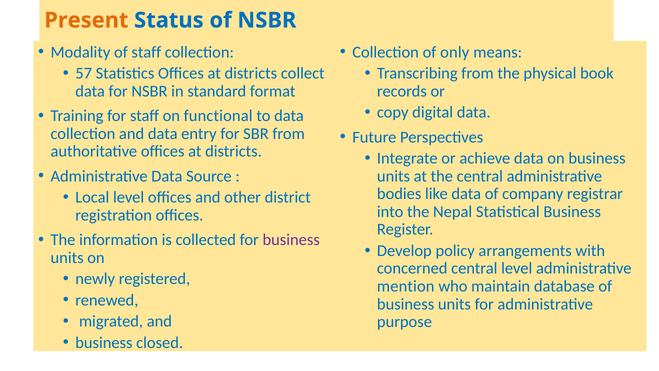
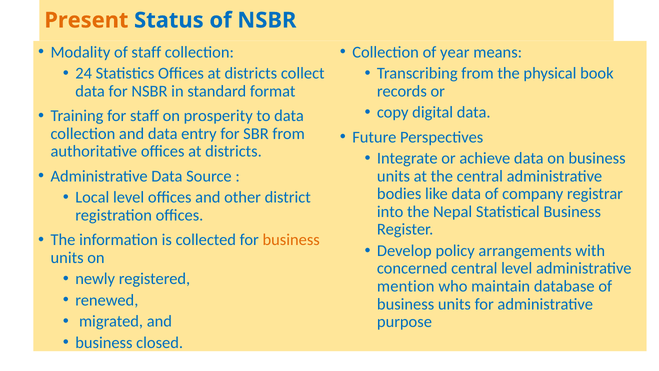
only: only -> year (455, 52)
57: 57 -> 24 (84, 73)
functional: functional -> prosperity (218, 116)
business colour: purple -> orange (291, 240)
